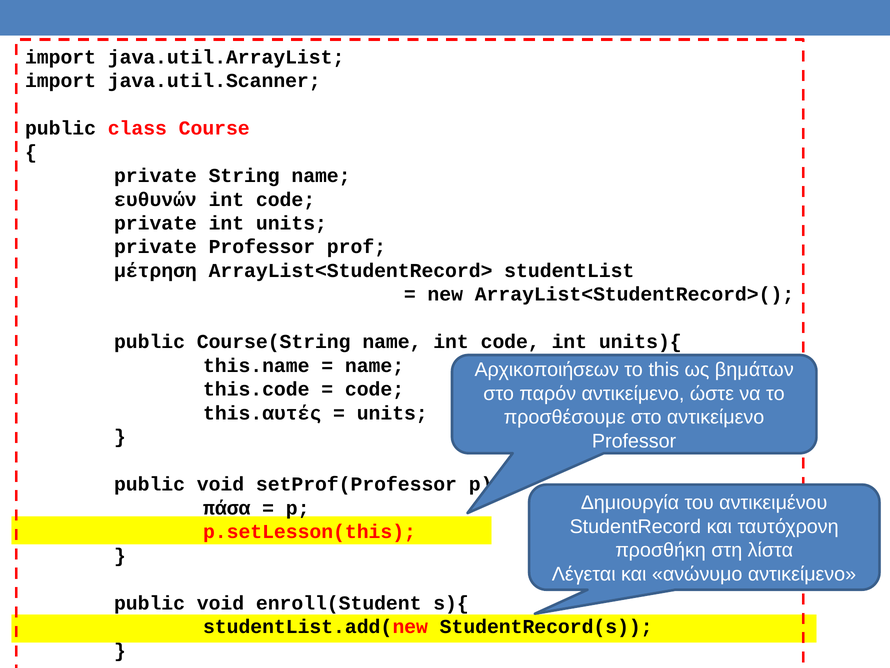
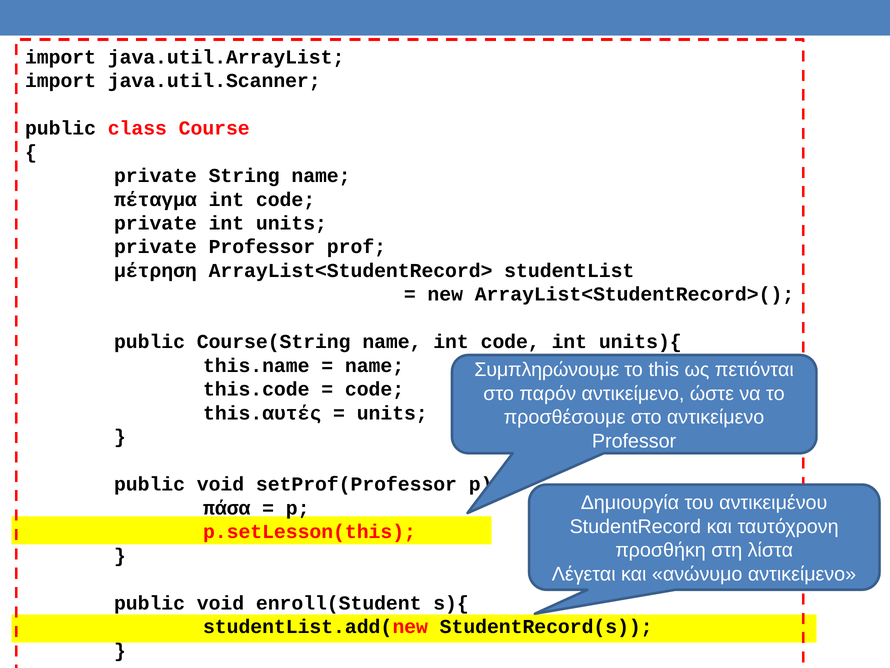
ευθυνών: ευθυνών -> πέταγμα (155, 199)
Αρχικοποιήσεων: Αρχικοποιήσεων -> Συμπληρώνουμε (547, 370)
βημάτων: βημάτων -> πετιόνται (754, 370)
